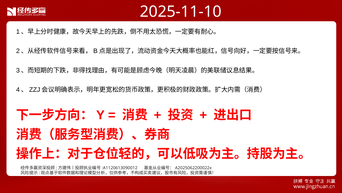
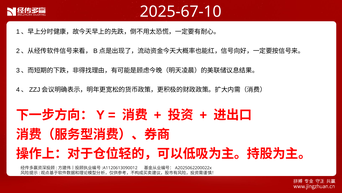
2025-11-10: 2025-11-10 -> 2025-67-10 (181, 12)
